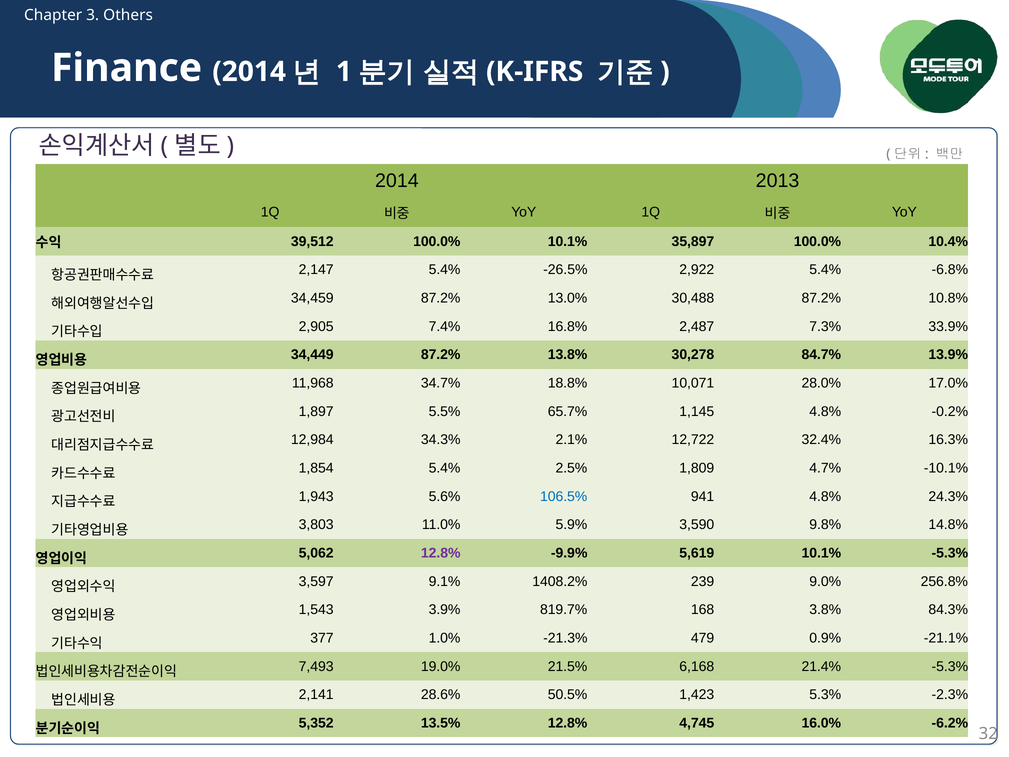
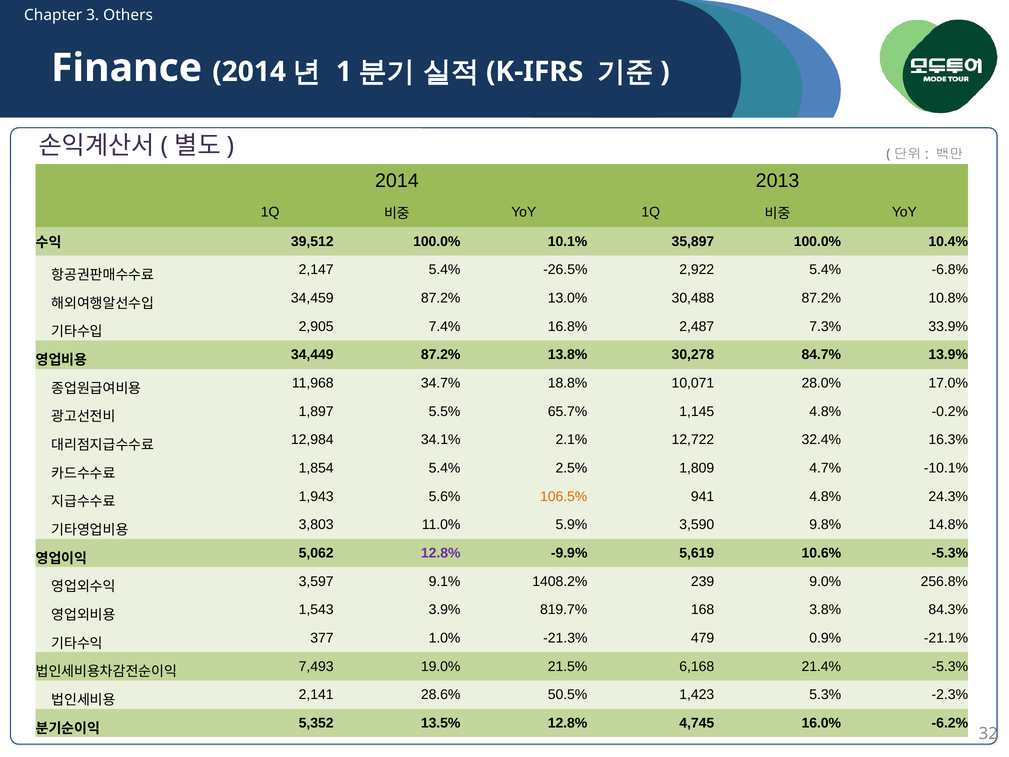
34.3%: 34.3% -> 34.1% (441, 440)
106.5% colour: blue -> orange (564, 496)
5,619 10.1%: 10.1% -> 10.6% (821, 553)
